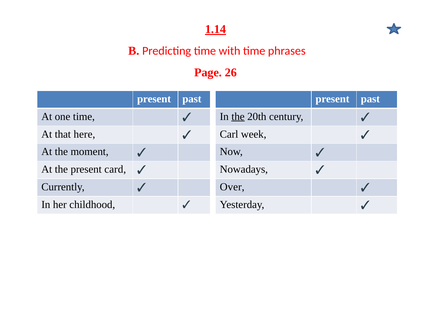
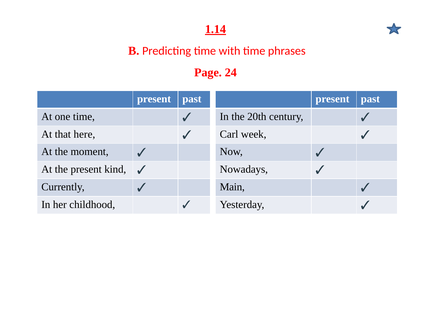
26: 26 -> 24 (231, 73)
the underline: present -> none (238, 117)
card: card -> kind (115, 169)
Over: Over -> Main (232, 187)
